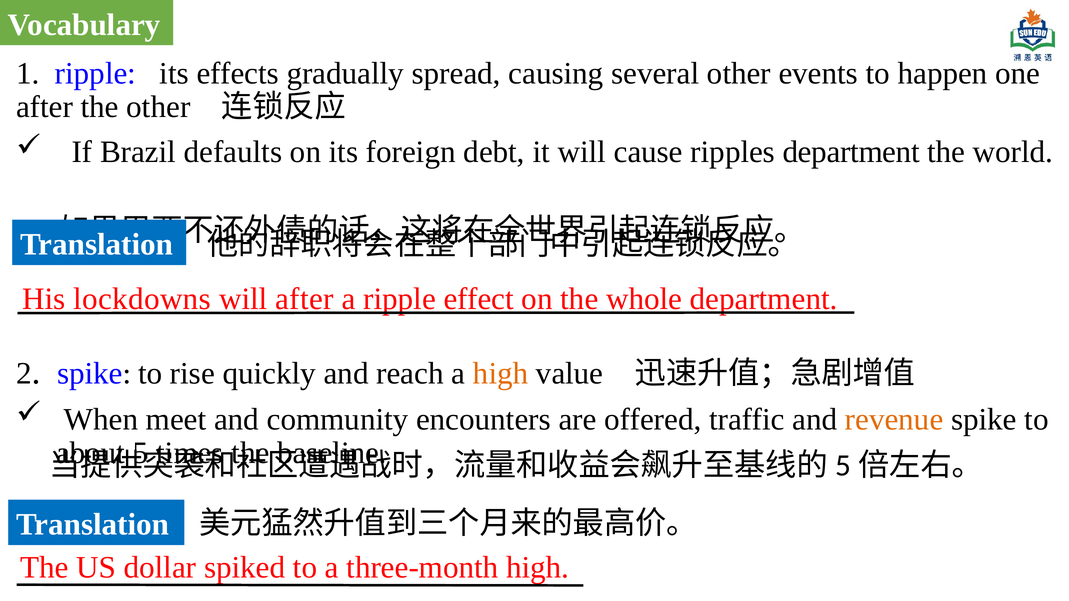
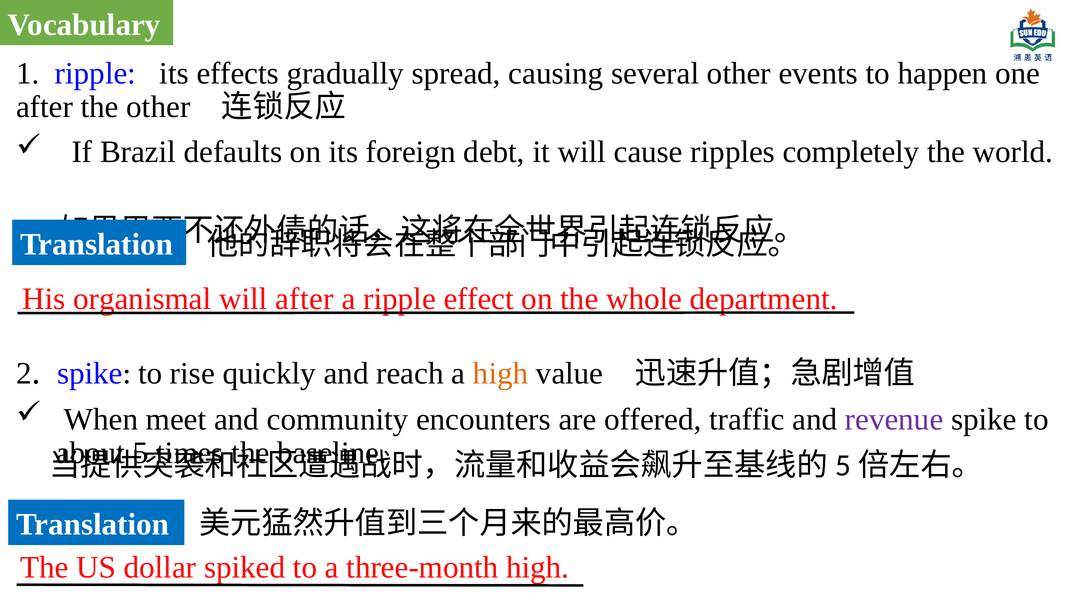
ripples department: department -> completely (851, 152)
lockdowns: lockdowns -> organismal (142, 299)
revenue colour: orange -> purple (894, 419)
